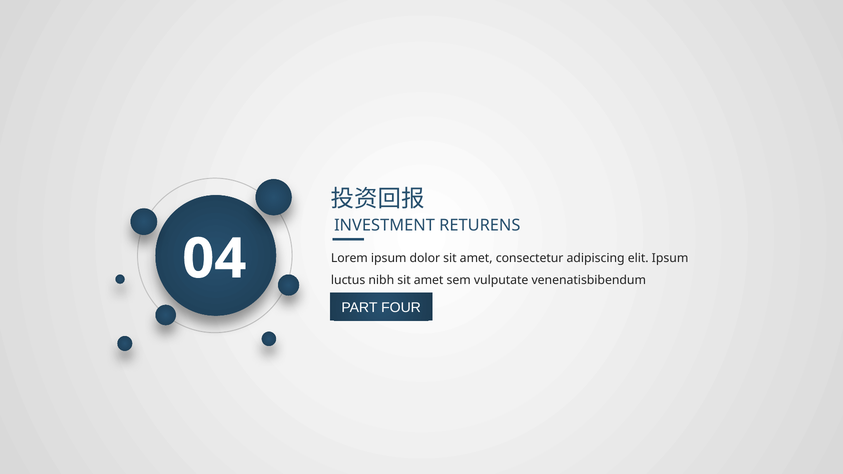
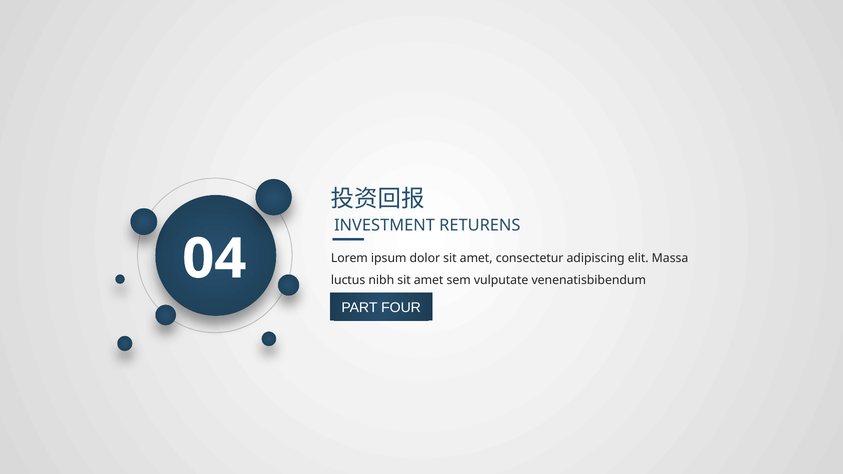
elit Ipsum: Ipsum -> Massa (670, 258)
